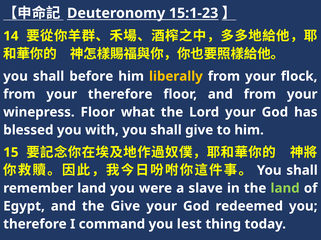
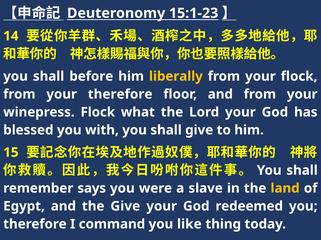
winepress Floor: Floor -> Flock (98, 112)
remember land: land -> says (92, 189)
land colour: light green -> yellow (285, 189)
lest: lest -> like (189, 225)
